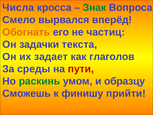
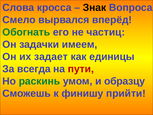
Числа: Числа -> Слова (18, 8)
Знак colour: green -> black (94, 8)
Обогнать colour: orange -> green (26, 32)
текста: текста -> имеем (80, 44)
глаголов: глаголов -> единицы (112, 57)
среды: среды -> всегда (34, 69)
